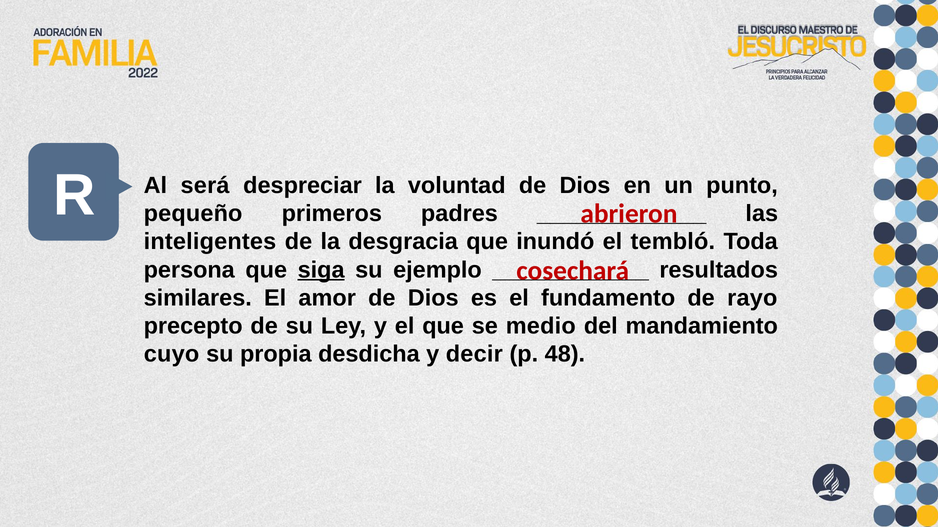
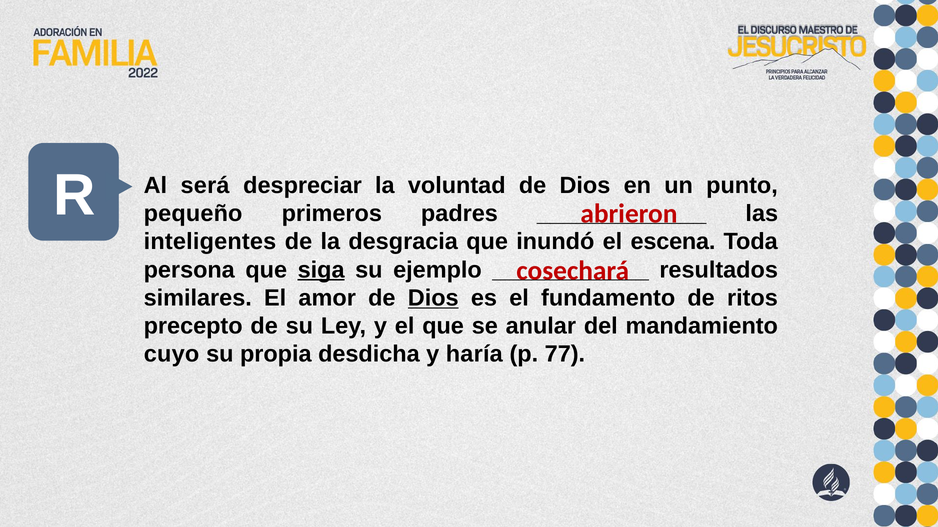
tembló: tembló -> escena (673, 242)
Dios underline: none -> present (433, 298)
rayo: rayo -> ritos (752, 298)
medio: medio -> anular (541, 326)
decir: decir -> haría (474, 355)
48: 48 -> 77 (565, 355)
